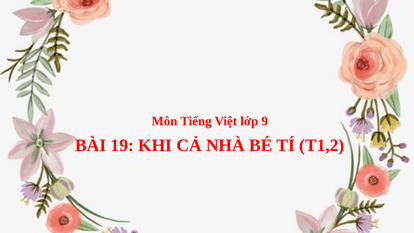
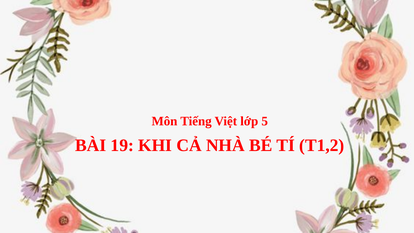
9: 9 -> 5 (265, 121)
